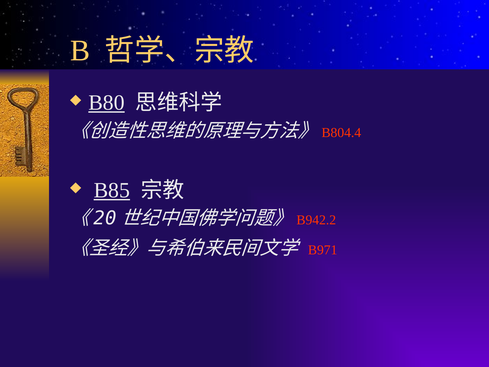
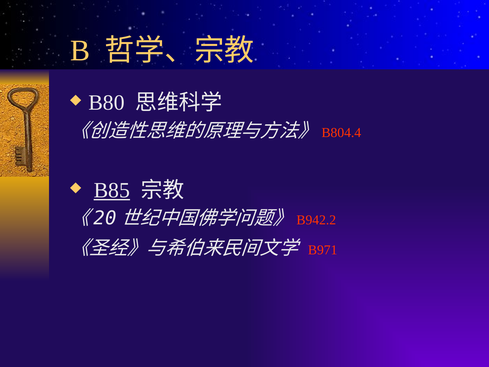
B80 underline: present -> none (107, 103)
